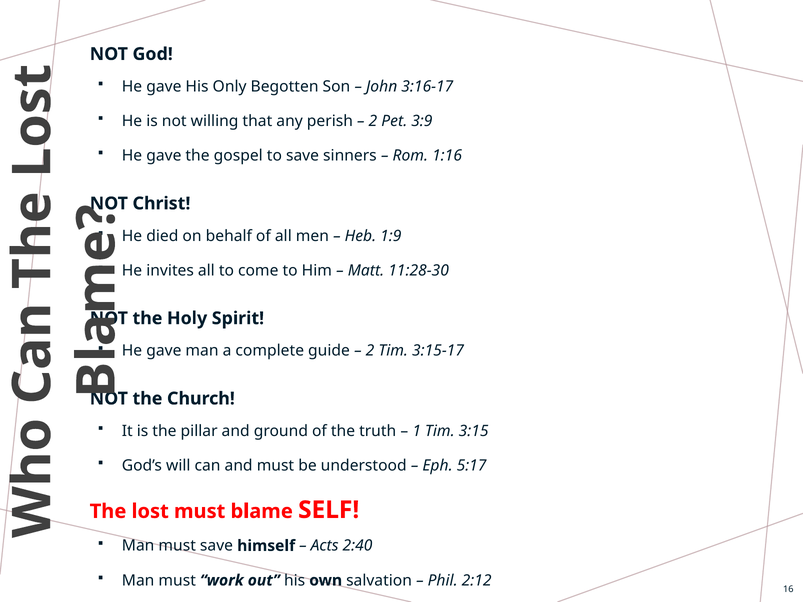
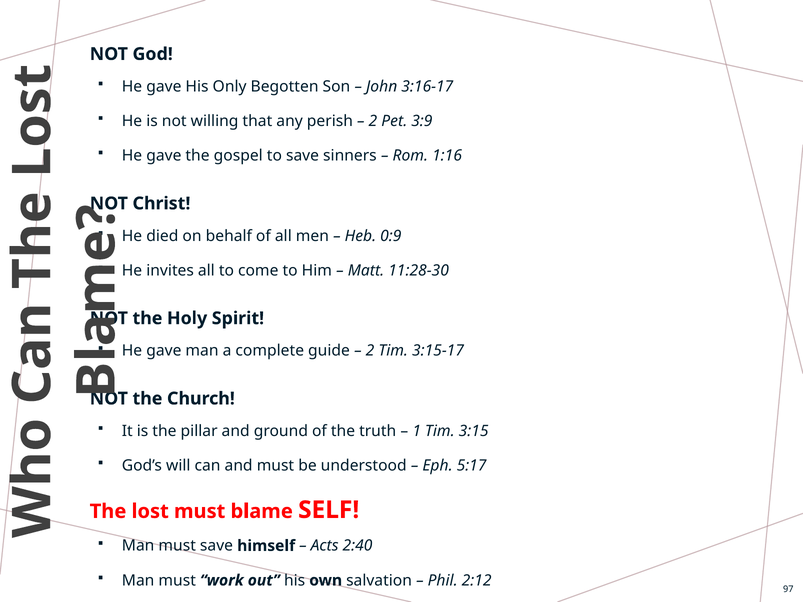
1:9: 1:9 -> 0:9 (391, 236)
16: 16 -> 97 (788, 589)
